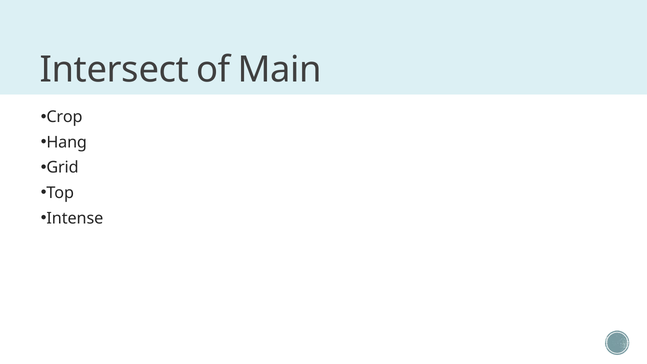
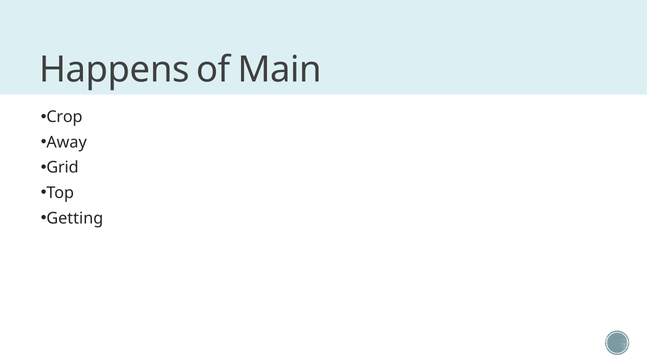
Intersect: Intersect -> Happens (114, 70)
Hang: Hang -> Away (67, 142)
Intense: Intense -> Getting (75, 218)
